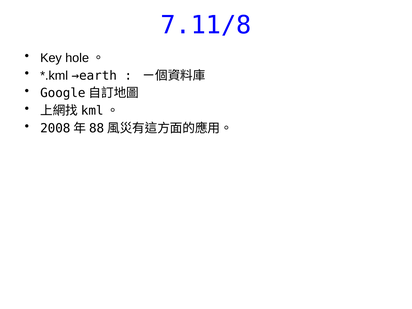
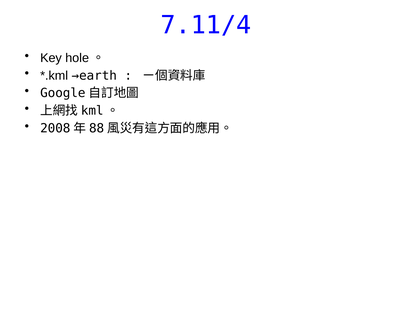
7.11/8: 7.11/8 -> 7.11/4 (206, 25)
